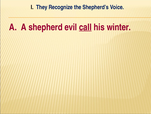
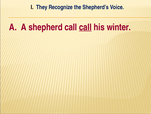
shepherd evil: evil -> call (71, 27)
